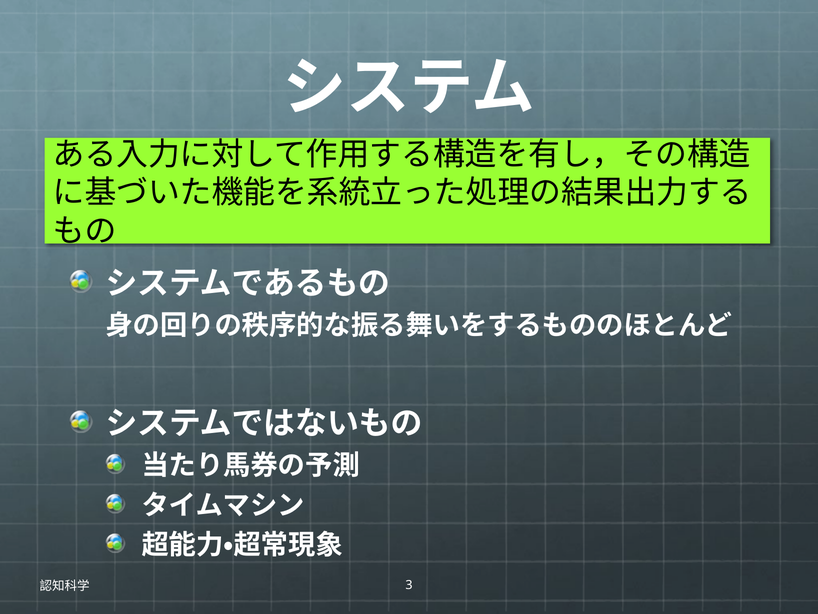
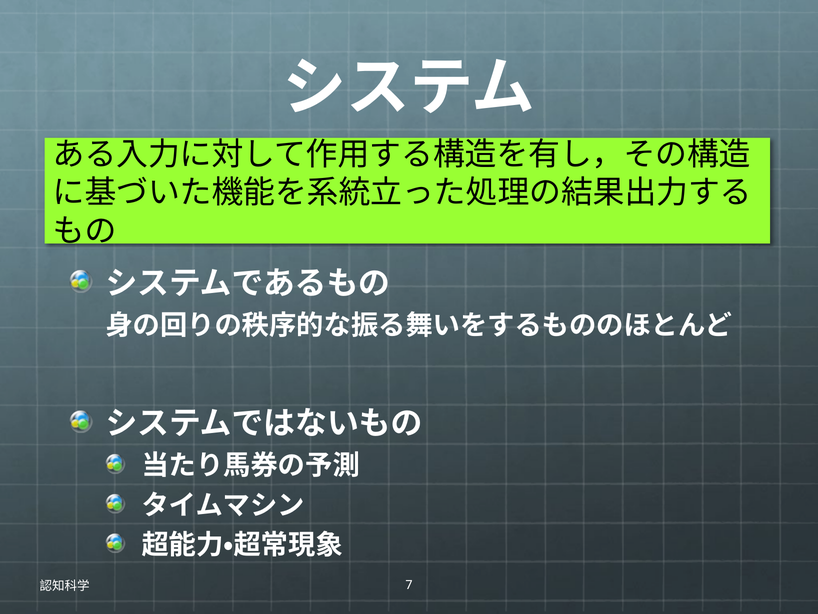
3: 3 -> 7 (409, 585)
